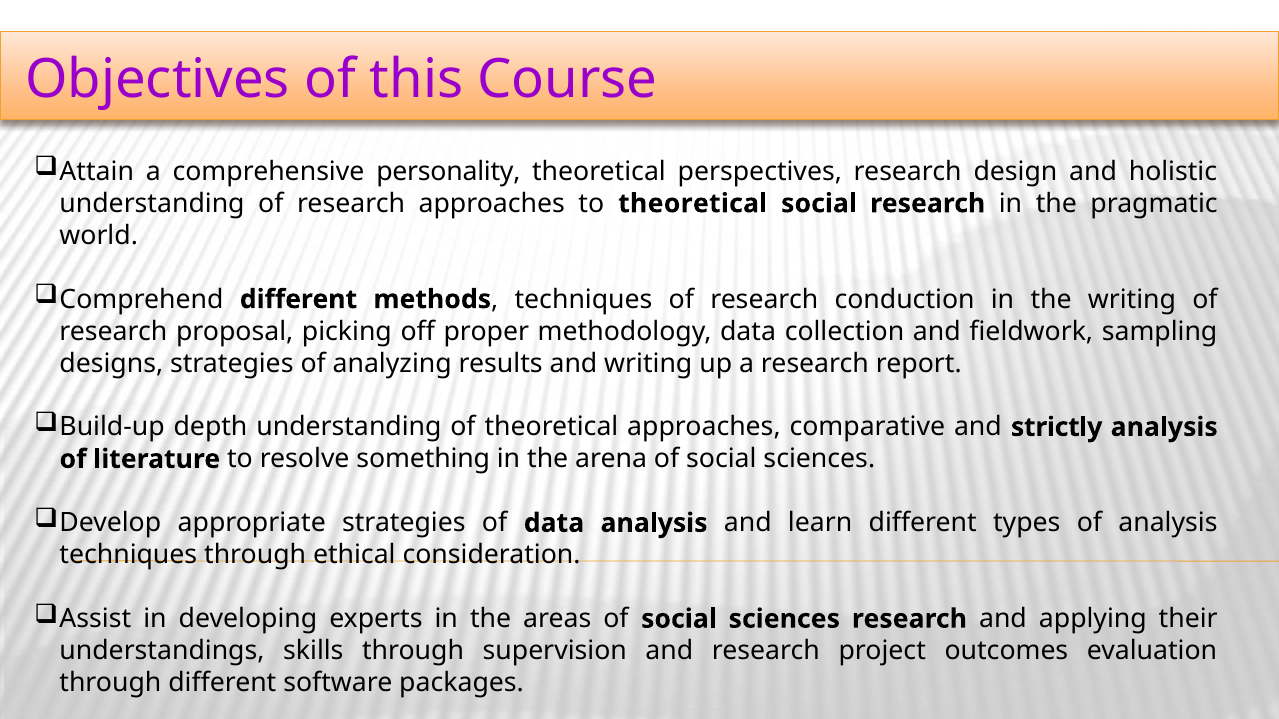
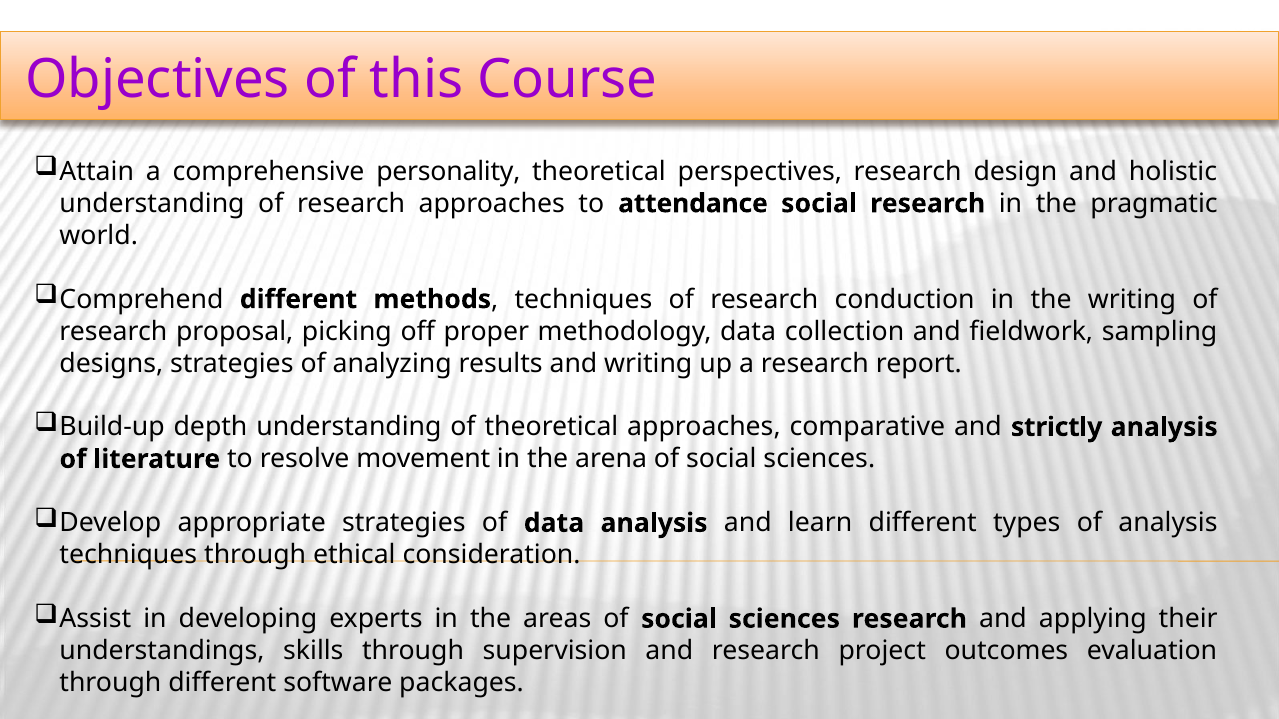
to theoretical: theoretical -> attendance (693, 204)
something: something -> movement (423, 459)
